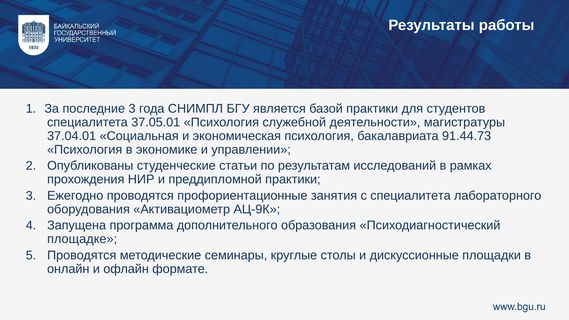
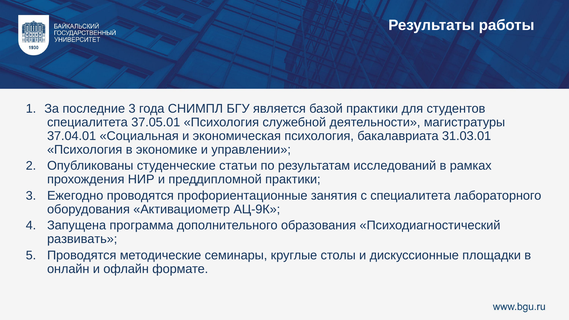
91.44.73: 91.44.73 -> 31.03.01 (467, 136)
площадке: площадке -> развивать (82, 239)
